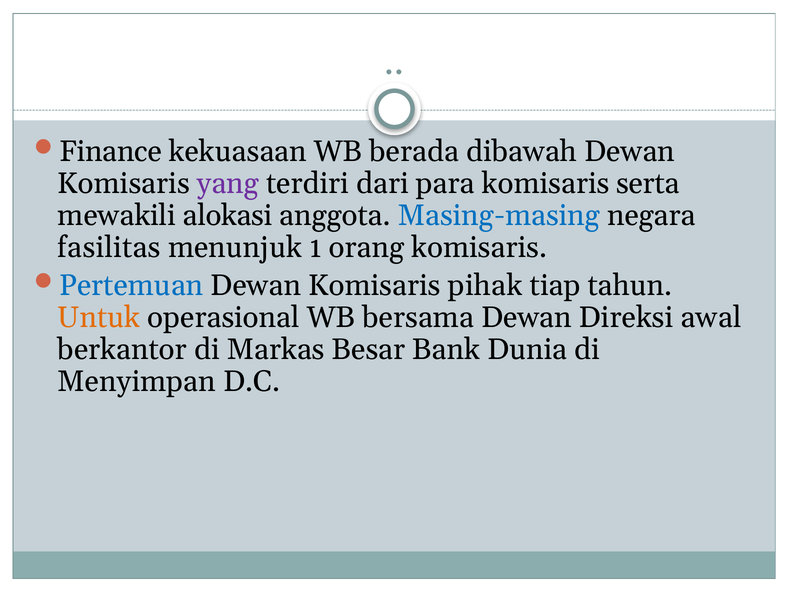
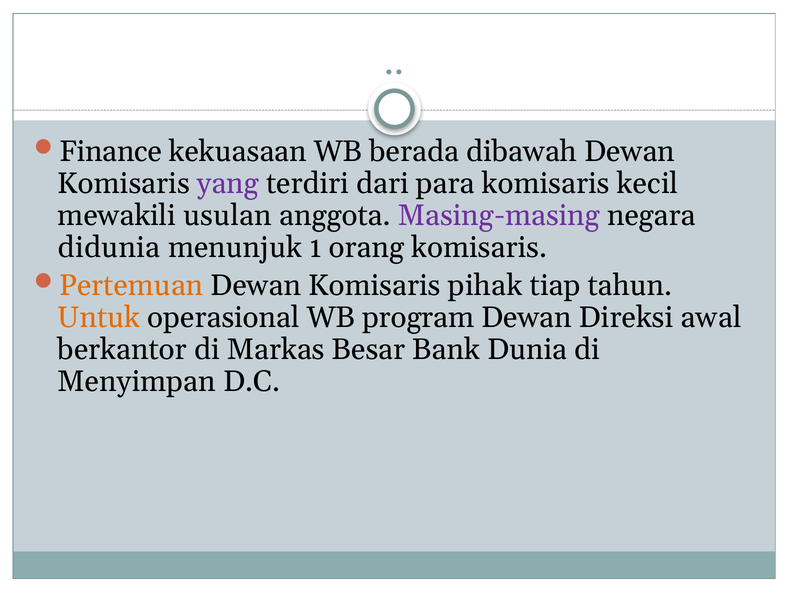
serta: serta -> kecil (648, 184)
alokasi: alokasi -> usulan (228, 216)
Masing-masing colour: blue -> purple (499, 216)
fasilitas: fasilitas -> didunia (109, 248)
Pertemuan colour: blue -> orange (131, 285)
bersama: bersama -> program (418, 317)
